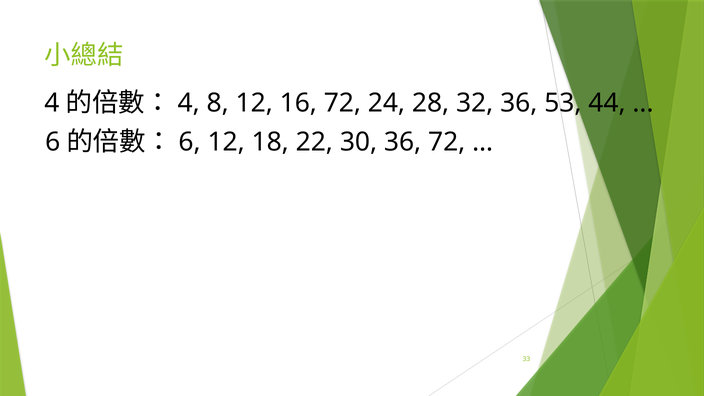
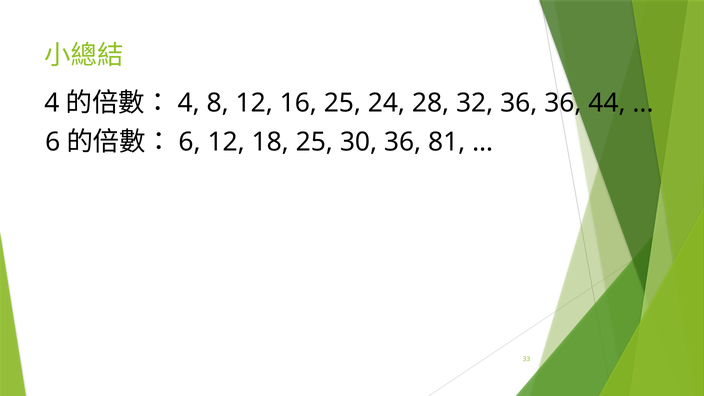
16 72: 72 -> 25 (342, 103)
36 53: 53 -> 36 (563, 103)
18 22: 22 -> 25 (314, 142)
36 72: 72 -> 81 (447, 142)
